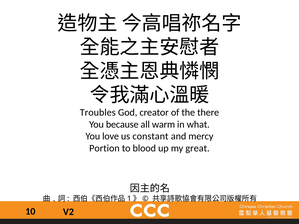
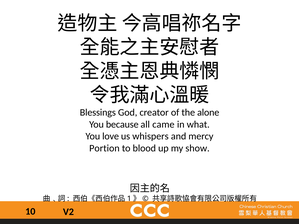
Troubles: Troubles -> Blessings (98, 113)
there: there -> alone (208, 113)
warm: warm -> came (163, 124)
constant: constant -> whispers (150, 136)
great: great -> show (198, 148)
